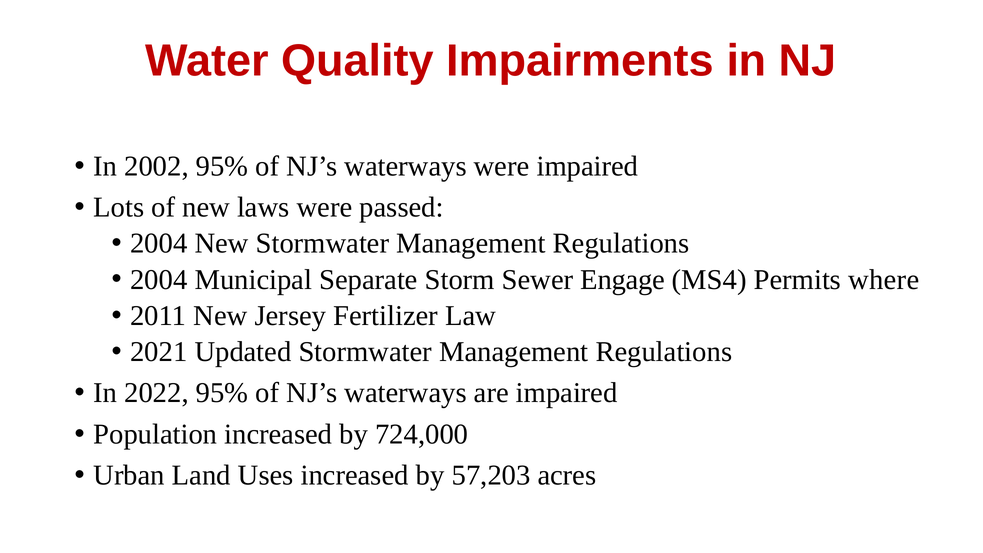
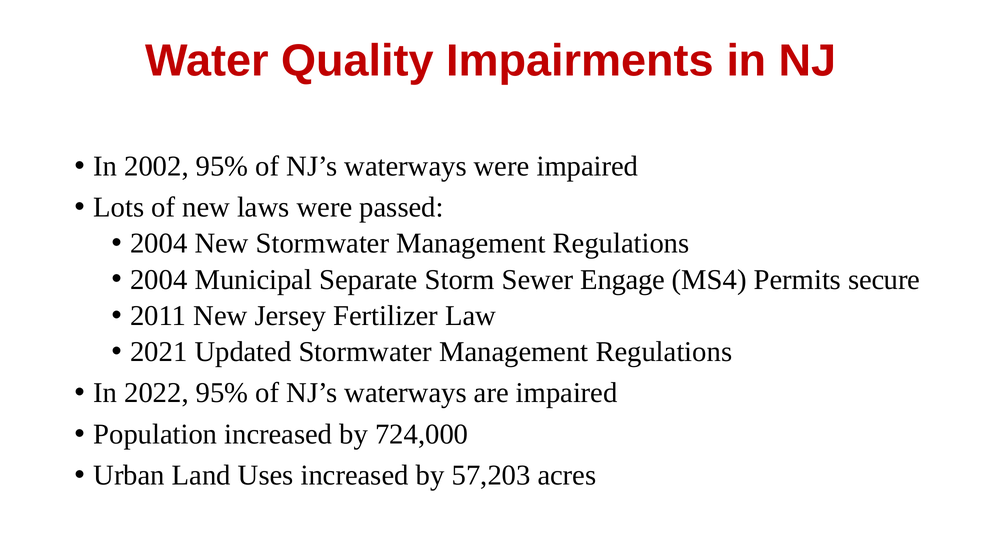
where: where -> secure (884, 280)
